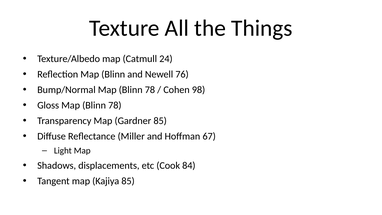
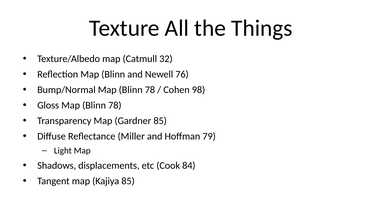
24: 24 -> 32 (166, 59)
67: 67 -> 79 (209, 136)
